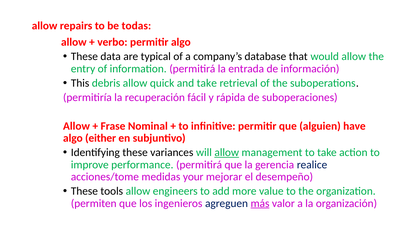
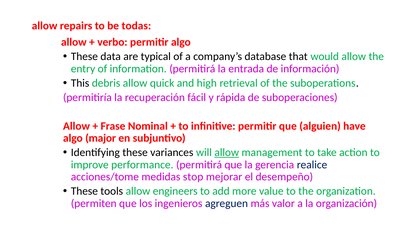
and take: take -> high (207, 83)
either: either -> major (101, 138)
your: your -> stop (193, 177)
más underline: present -> none (260, 204)
